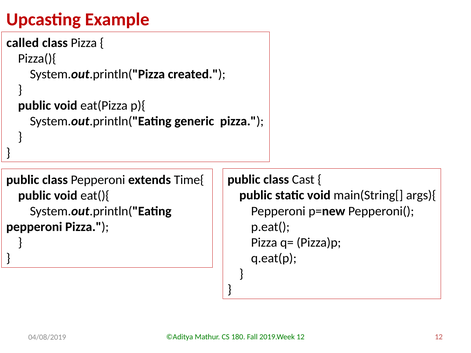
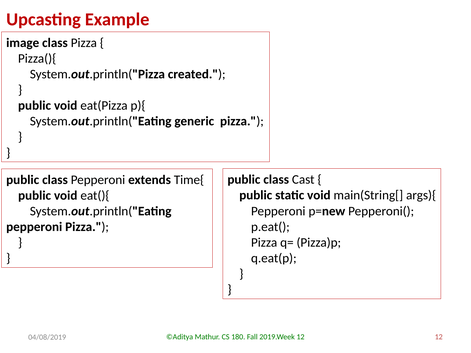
called: called -> image (23, 43)
